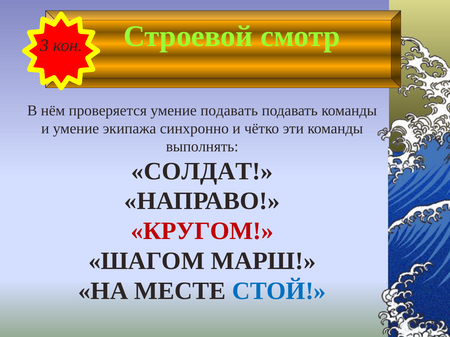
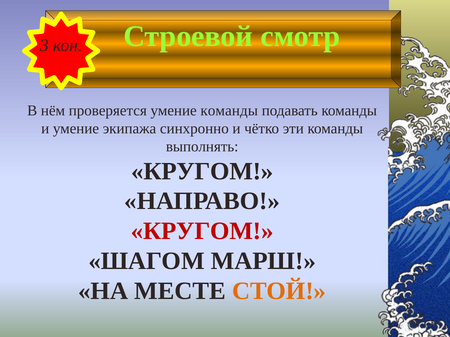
умение подавать: подавать -> команды (229, 111)
СОЛДАТ: СОЛДАТ -> КРУГОМ (202, 171)
СТОЙ colour: blue -> orange (279, 291)
